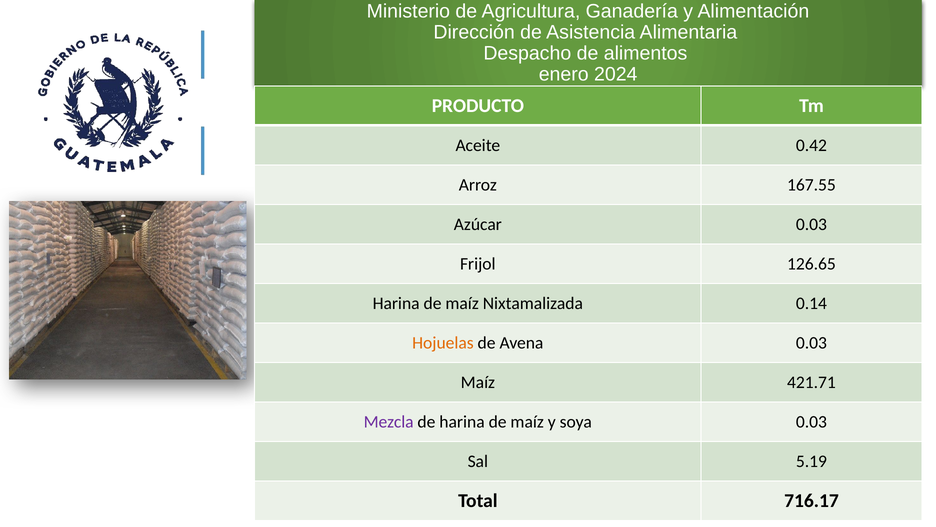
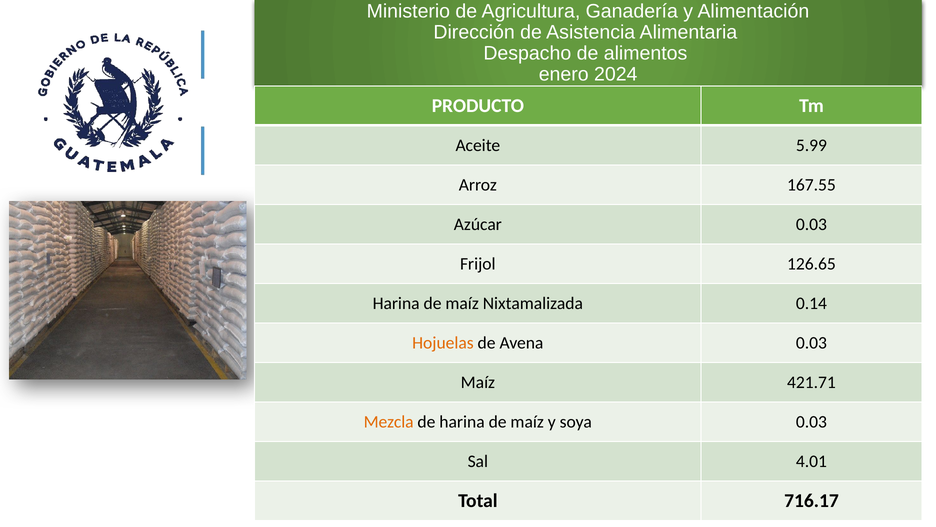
0.42: 0.42 -> 5.99 (811, 145)
Mezcla colour: purple -> orange (389, 421)
5.19: 5.19 -> 4.01 (811, 461)
